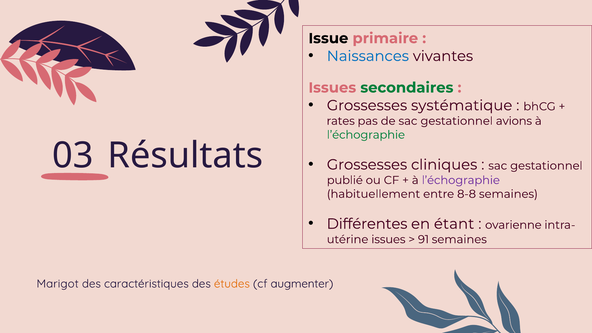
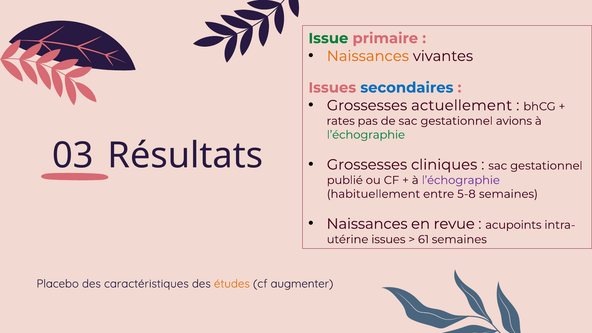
Issue colour: black -> green (328, 38)
Naissances colour: blue -> orange (368, 56)
secondaires colour: green -> blue (407, 88)
systématique: systématique -> actuellement (462, 105)
8-8: 8-8 -> 5-8 (466, 194)
Différentes: Différentes -> Naissances (367, 224)
étant: étant -> revue (454, 224)
ovarienne: ovarienne -> acupoints (513, 225)
91: 91 -> 61 (423, 239)
Marigot: Marigot -> Placebo (58, 284)
